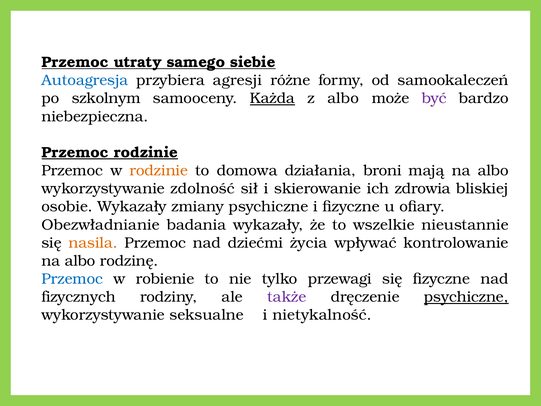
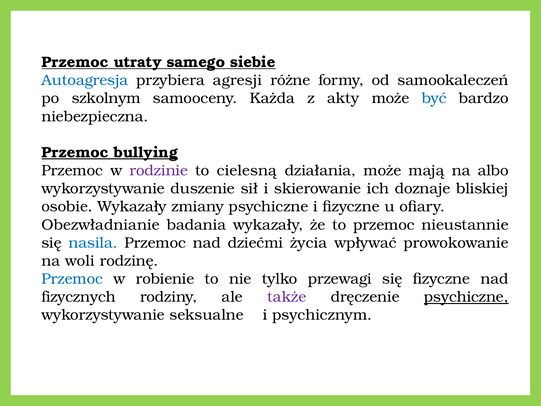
Każda underline: present -> none (272, 98)
z albo: albo -> akty (343, 98)
być colour: purple -> blue (434, 98)
Przemoc rodzinie: rodzinie -> bullying (146, 152)
rodzinie colour: orange -> purple (159, 170)
domowa: domowa -> cielesną (247, 170)
działania broni: broni -> może (382, 170)
zdolność: zdolność -> duszenie (203, 188)
zdrowia: zdrowia -> doznaje (423, 188)
to wszelkie: wszelkie -> przemoc (384, 225)
nasila colour: orange -> blue (93, 243)
kontrolowanie: kontrolowanie -> prowokowanie (456, 243)
albo: albo -> woli (80, 261)
nietykalność: nietykalność -> psychicznym (322, 315)
